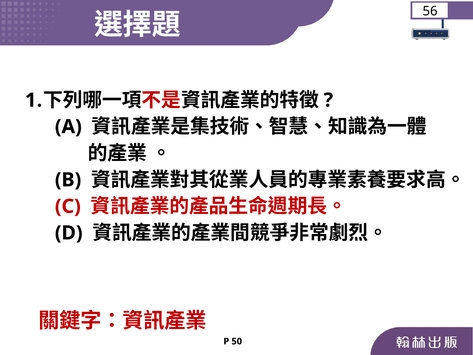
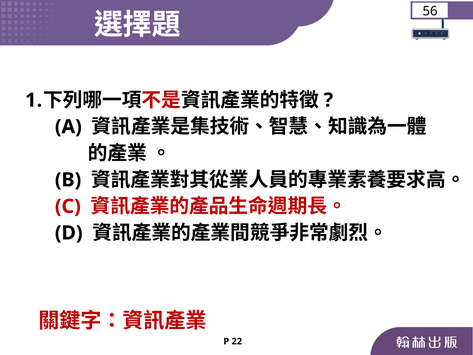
50: 50 -> 22 (237, 341)
